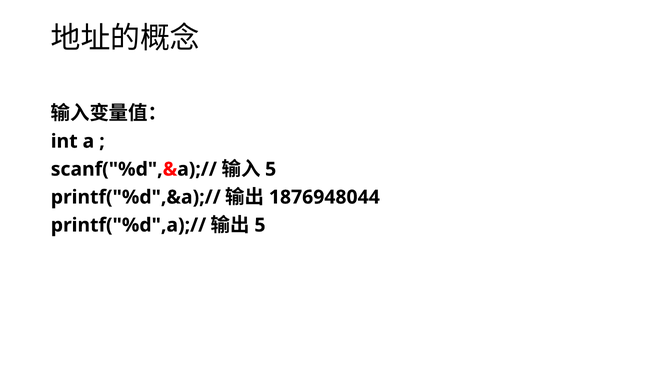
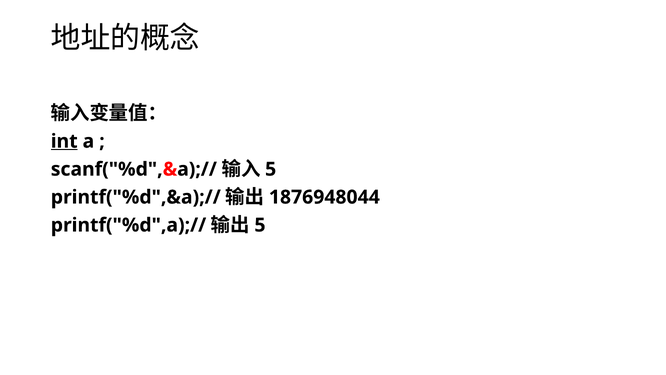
int underline: none -> present (64, 141)
